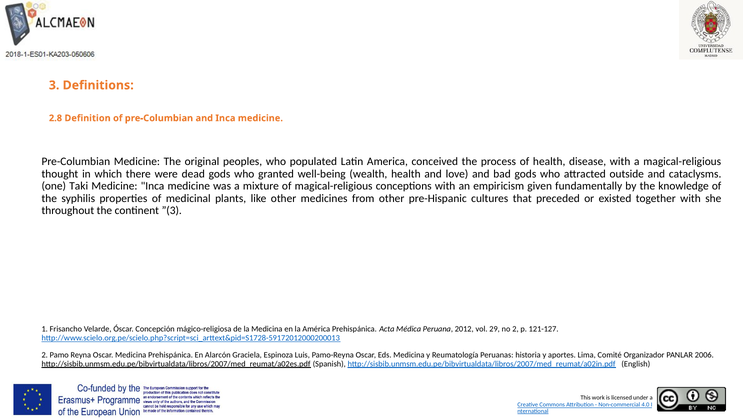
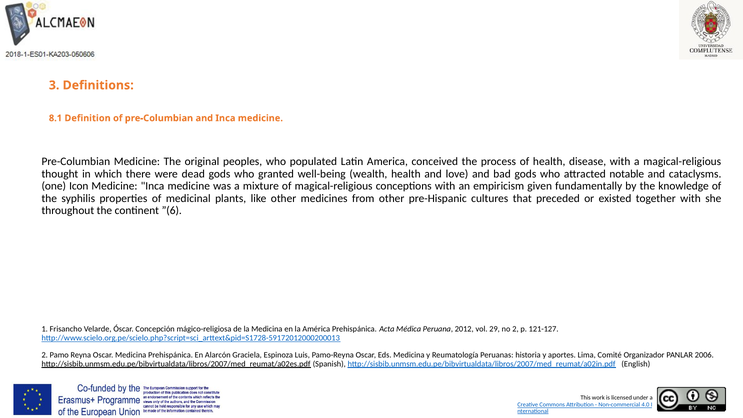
2.8: 2.8 -> 8.1 (55, 118)
outside: outside -> notable (627, 174)
Taki: Taki -> Icon (79, 186)
”(3: ”(3 -> ”(6 (172, 211)
